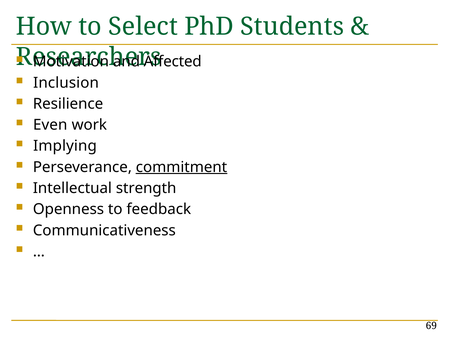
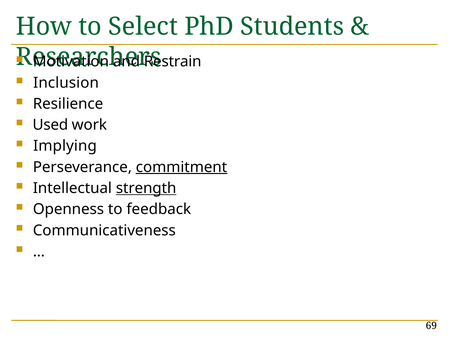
Affected: Affected -> Restrain (173, 62)
Even: Even -> Used (50, 125)
strength underline: none -> present (146, 189)
